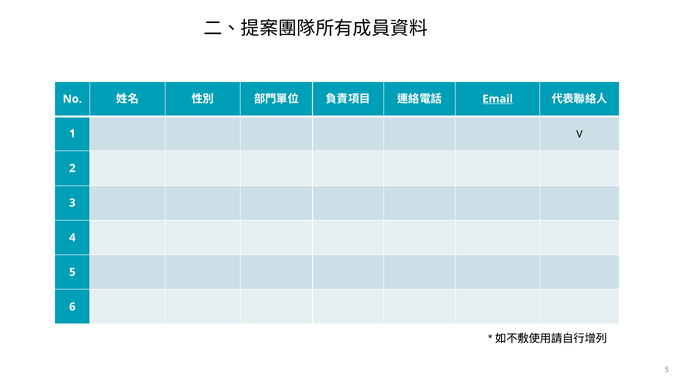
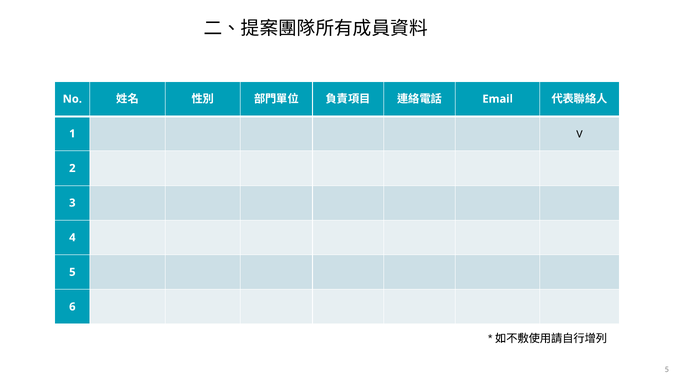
Email underline: present -> none (498, 99)
